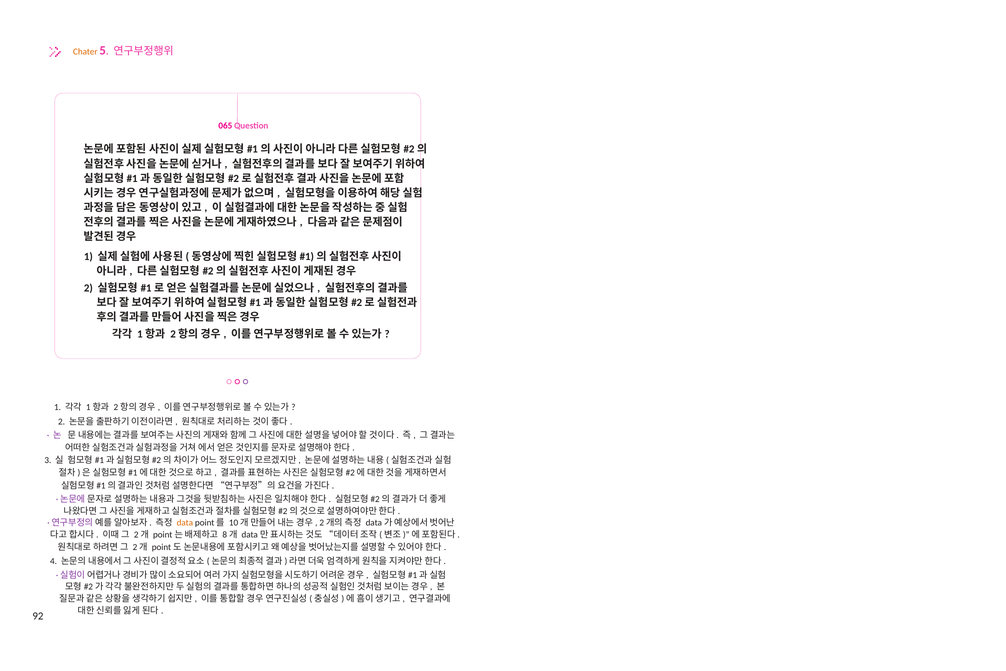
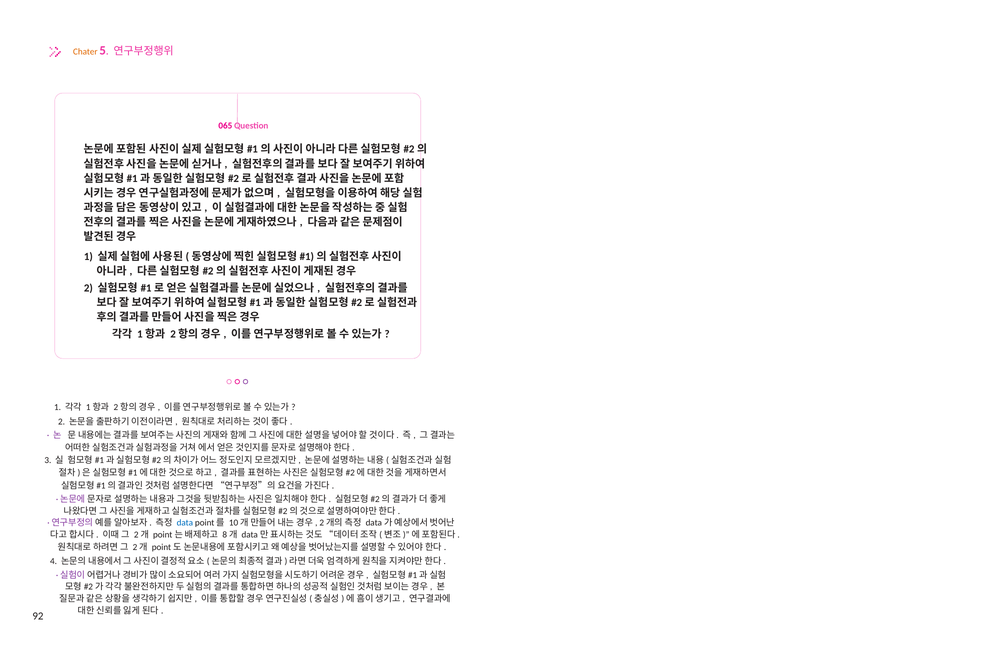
data colour: orange -> blue (185, 523)
